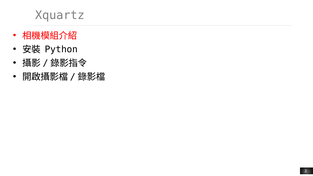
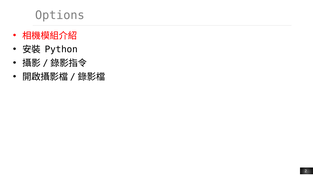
Xquartz: Xquartz -> Options (60, 15)
